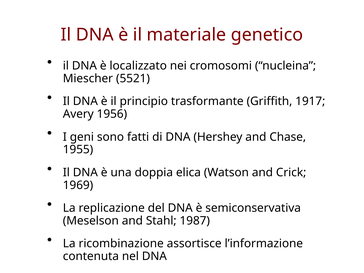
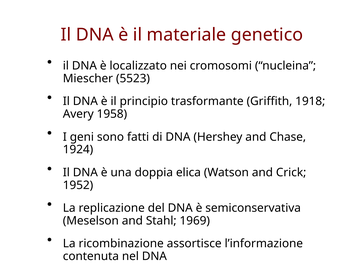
5521: 5521 -> 5523 (133, 78)
1917: 1917 -> 1918 (310, 101)
1956: 1956 -> 1958 (112, 114)
1955: 1955 -> 1924 (78, 150)
1969: 1969 -> 1952 (78, 185)
1987: 1987 -> 1969 (195, 221)
